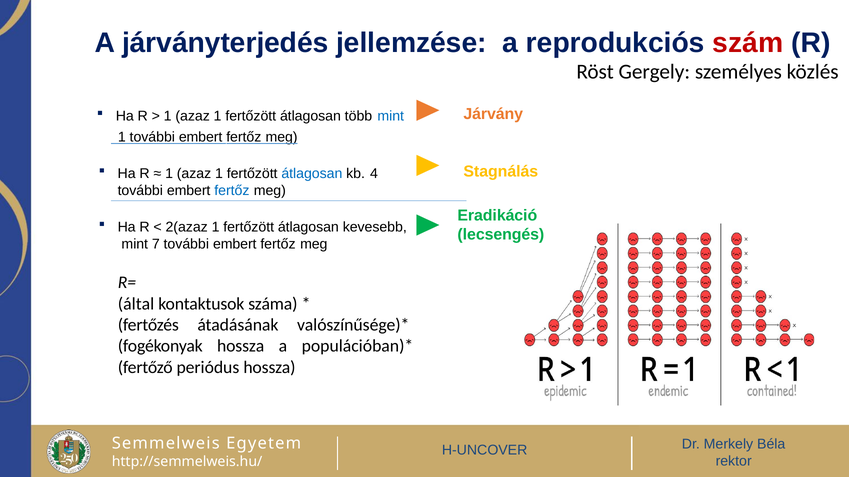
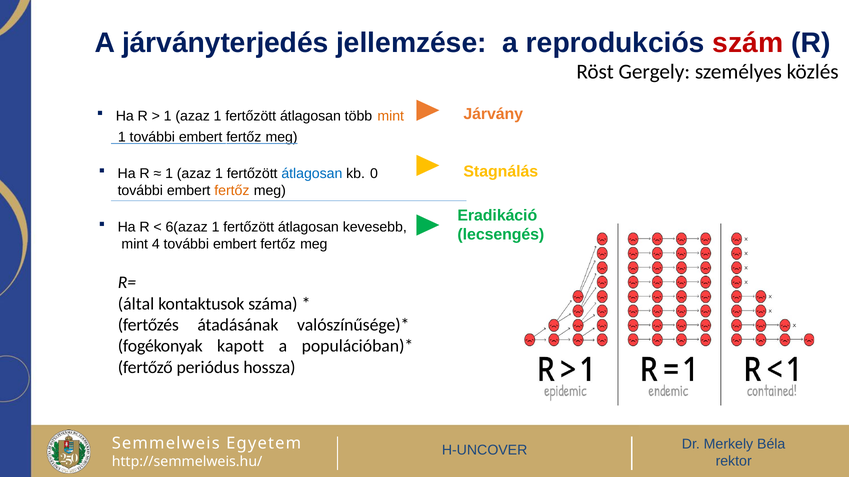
mint colour: blue -> orange (391, 116)
4: 4 -> 0 (374, 174)
fertőz colour: blue -> orange (232, 191)
2(azaz: 2(azaz -> 6(azaz (187, 227)
7: 7 -> 4 (156, 244)
fogékonyak hossza: hossza -> kapott (241, 347)
